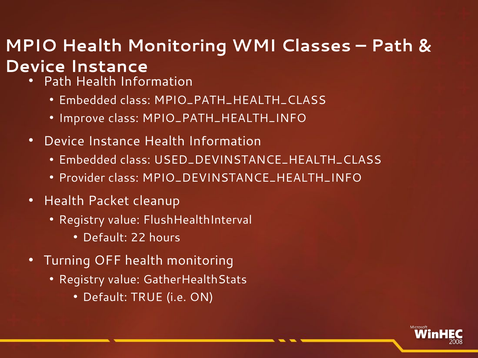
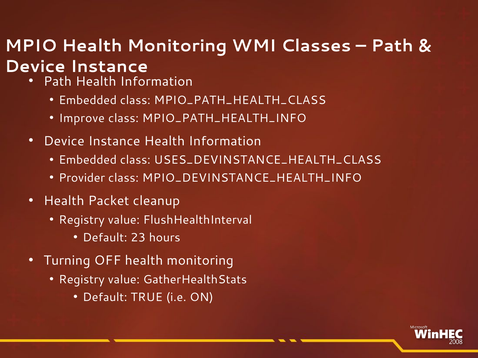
USED_DEVINSTANCE_HEALTH_CLASS: USED_DEVINSTANCE_HEALTH_CLASS -> USES_DEVINSTANCE_HEALTH_CLASS (268, 160)
22: 22 -> 23 (138, 238)
